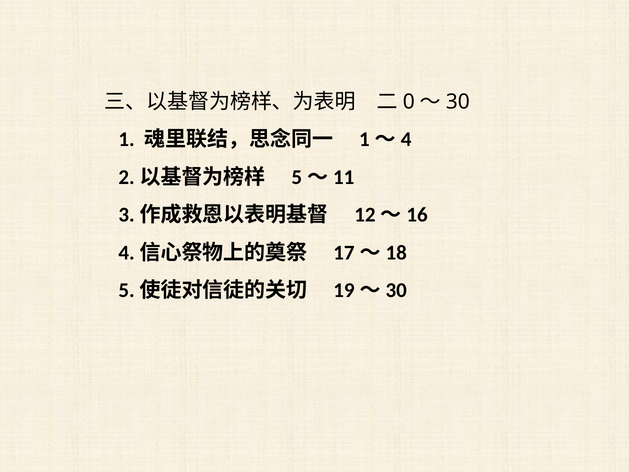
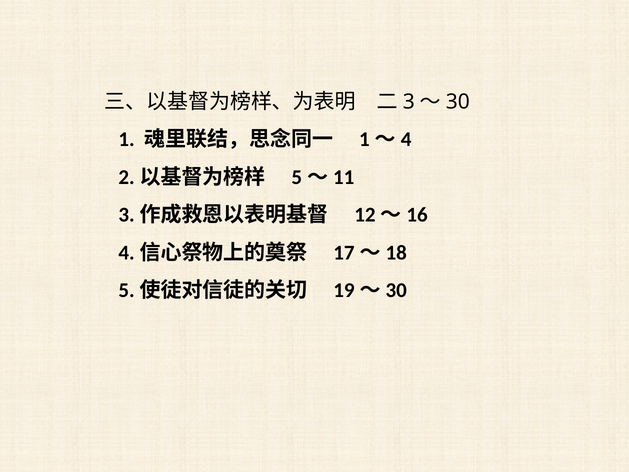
0: 0 -> 3 (409, 102)
